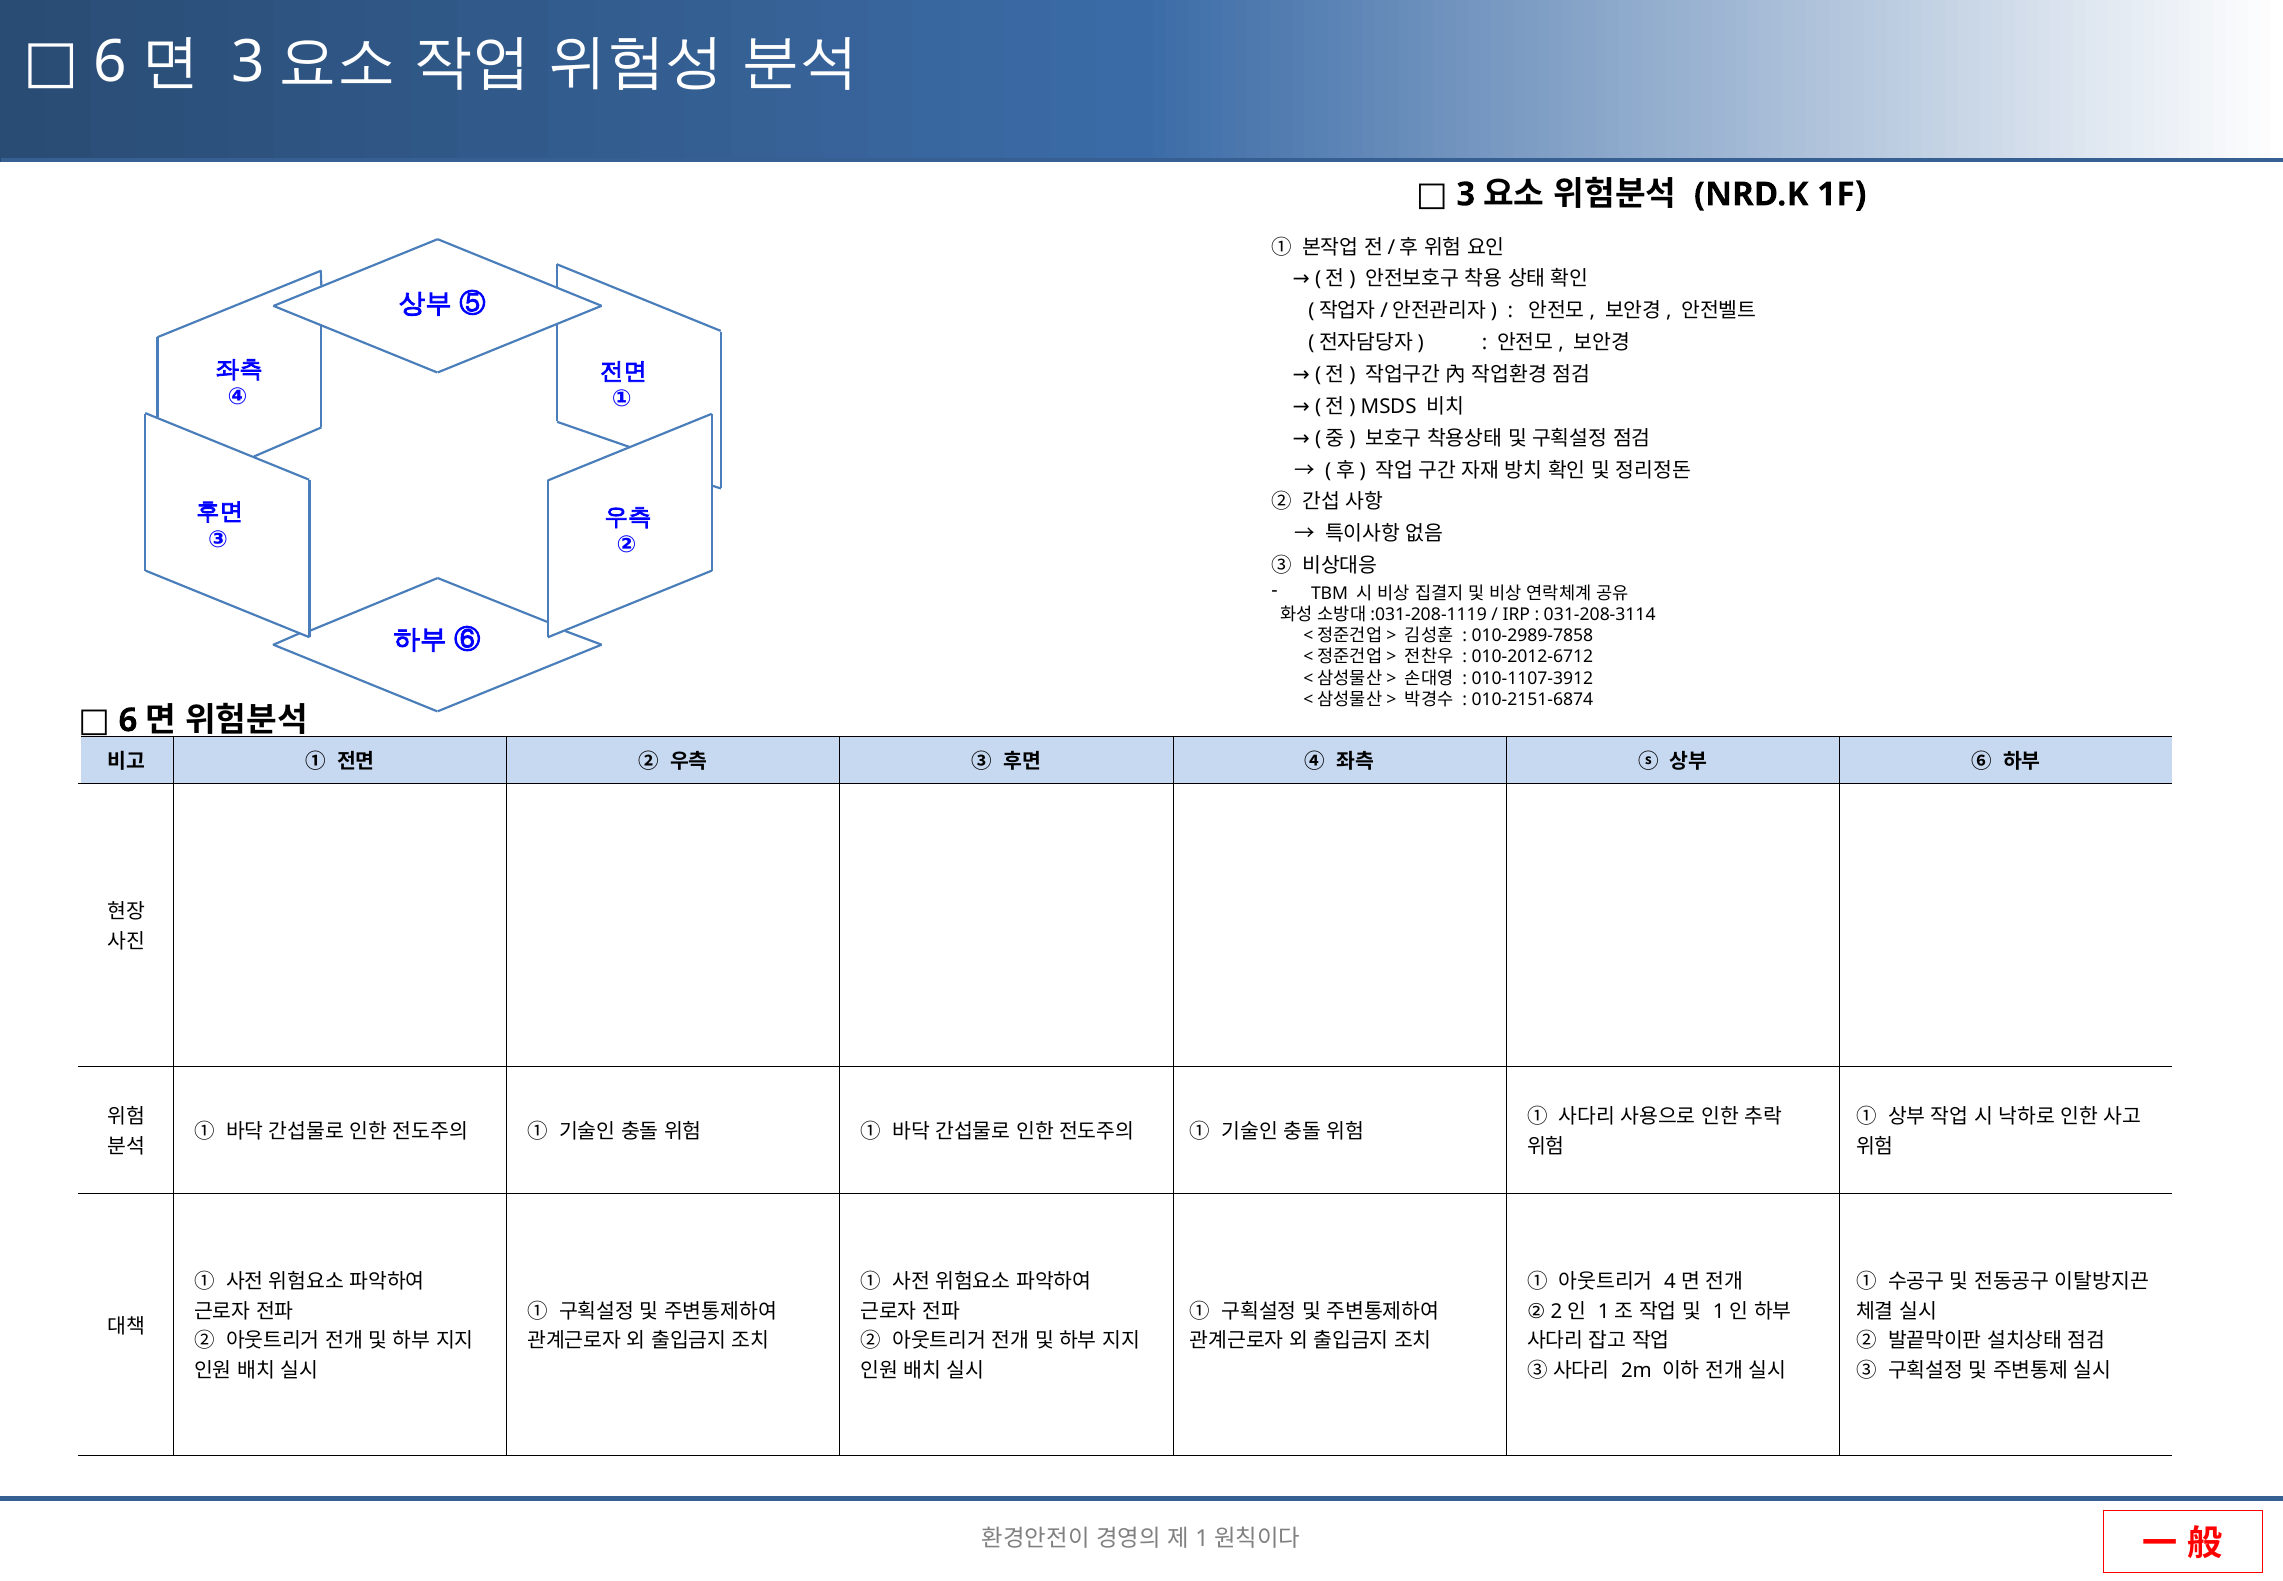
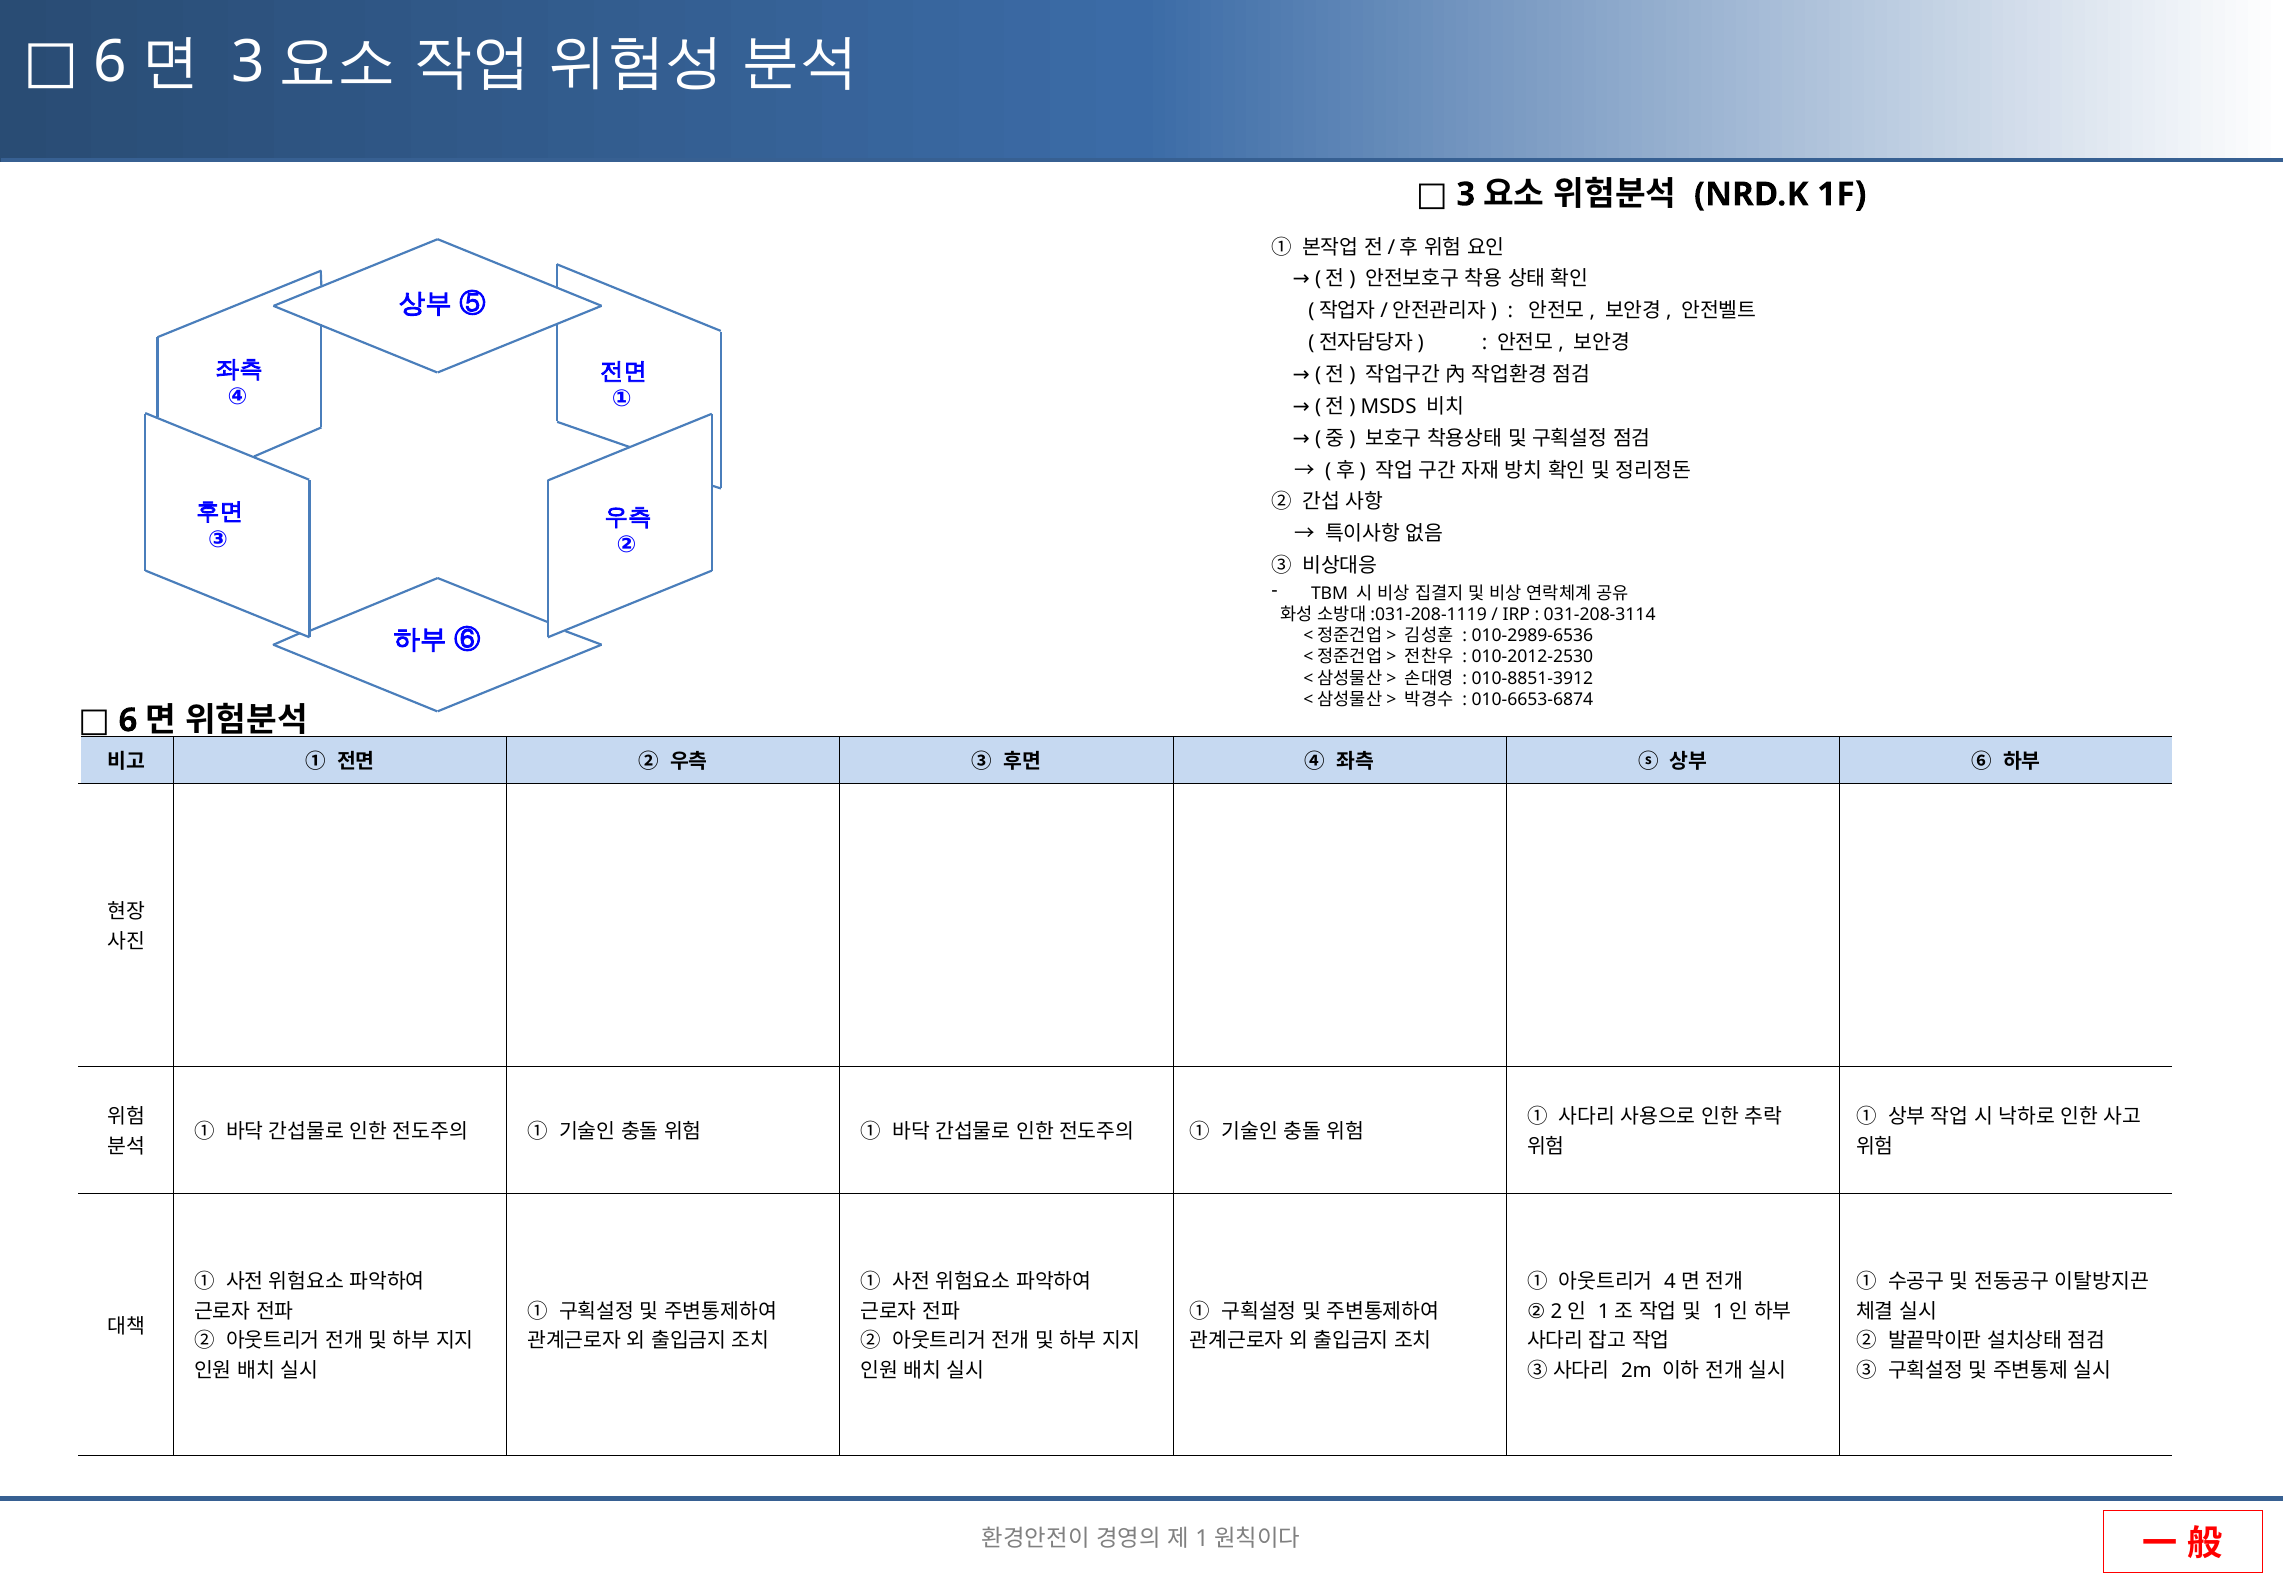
010-2989-7858: 010-2989-7858 -> 010-2989-6536 (1532, 636)
010-2012-6712: 010-2012-6712 -> 010-2012-2530 (1532, 657)
010-1107-3912: 010-1107-3912 -> 010-8851-3912 (1532, 678)
010-2151-6874: 010-2151-6874 -> 010-6653-6874 (1532, 699)
